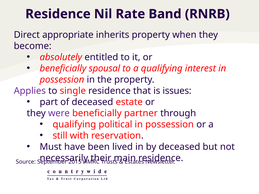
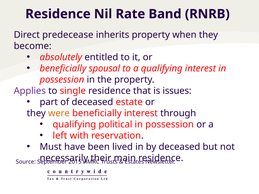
appropriate: appropriate -> predecease (68, 35)
were colour: purple -> orange (59, 113)
beneficially partner: partner -> interest (141, 113)
still: still -> left (60, 136)
